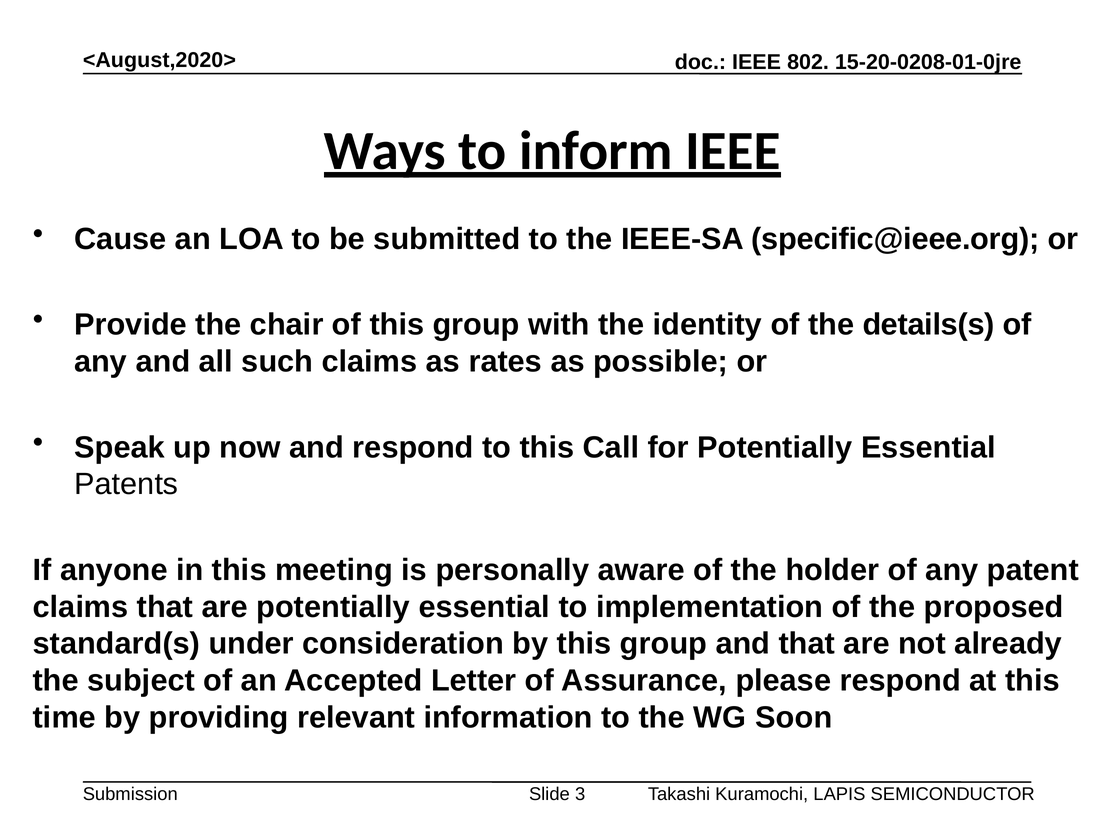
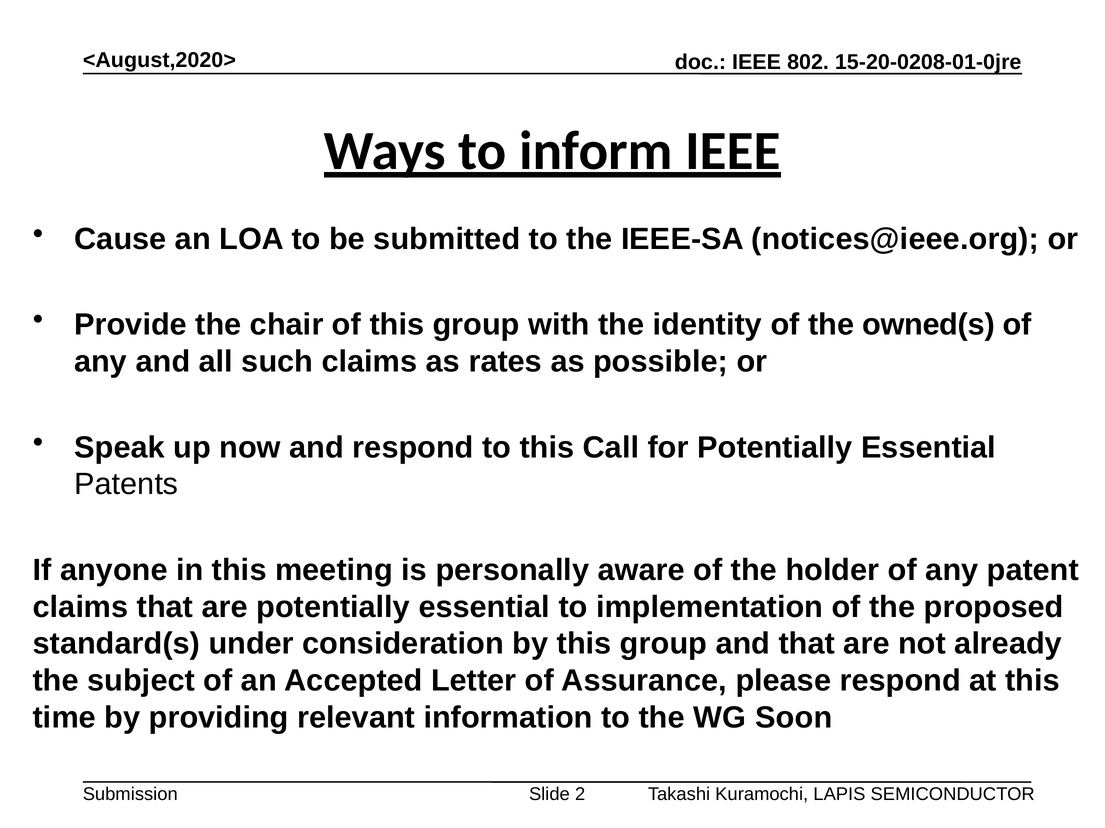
specific@ieee.org: specific@ieee.org -> notices@ieee.org (895, 239)
details(s: details(s -> owned(s (929, 325)
3: 3 -> 2 (580, 795)
